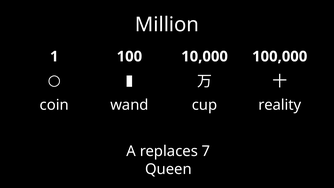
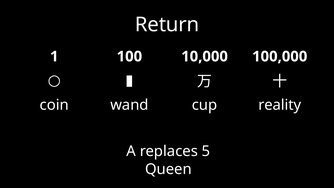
Million: Million -> Return (167, 25)
7: 7 -> 5 (206, 151)
